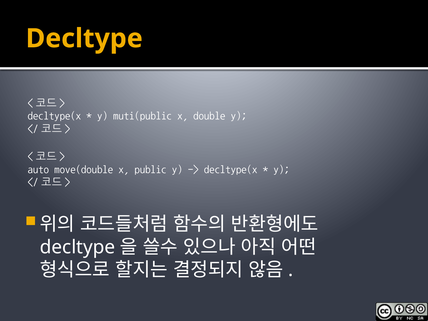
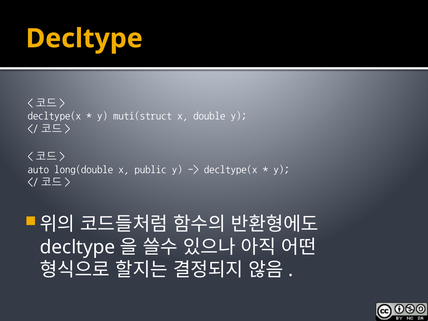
muti(public: muti(public -> muti(struct (143, 116)
move(double: move(double -> long(double (84, 169)
